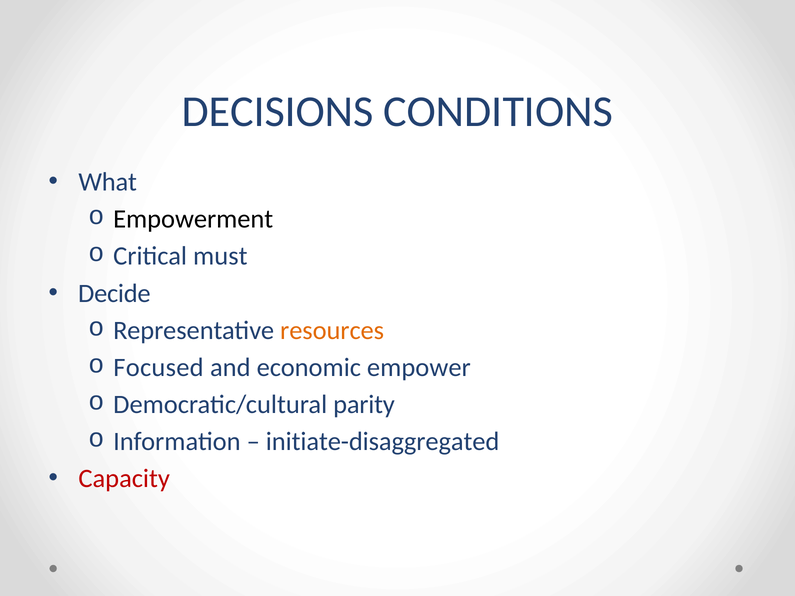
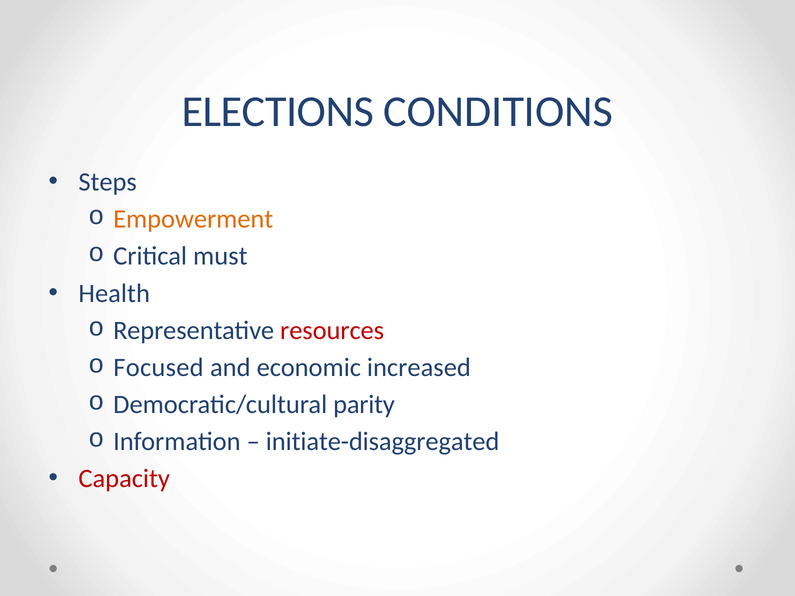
DECISIONS: DECISIONS -> ELECTIONS (278, 112)
What: What -> Steps (108, 182)
Empowerment colour: black -> orange (193, 219)
Decide: Decide -> Health (114, 293)
resources colour: orange -> red (332, 331)
empower: empower -> increased (419, 368)
